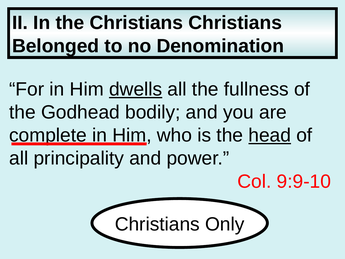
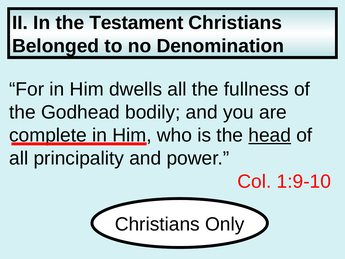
the Christians: Christians -> Testament (136, 23)
dwells underline: present -> none (136, 89)
9:9-10: 9:9-10 -> 1:9-10 (304, 181)
